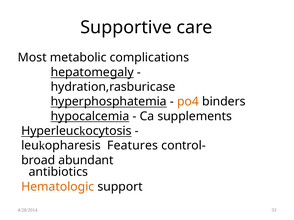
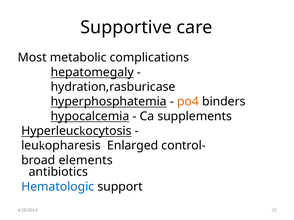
Features: Features -> Enlarged (133, 146)
abundant: abundant -> elements (86, 161)
Hematologic colour: orange -> blue (58, 187)
